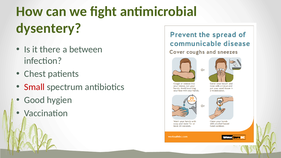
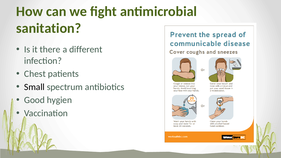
dysentery: dysentery -> sanitation (49, 28)
between: between -> different (86, 49)
Small colour: red -> black (34, 87)
